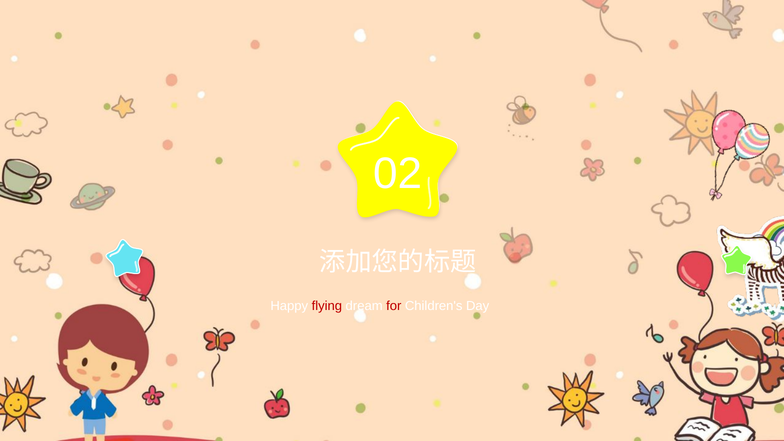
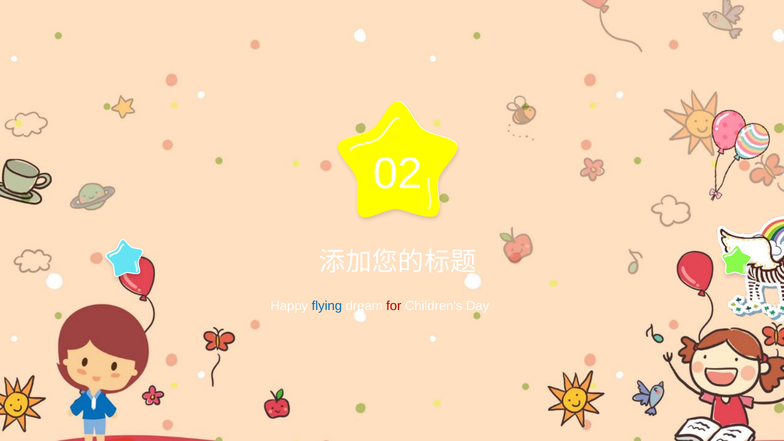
flying colour: red -> blue (327, 306)
